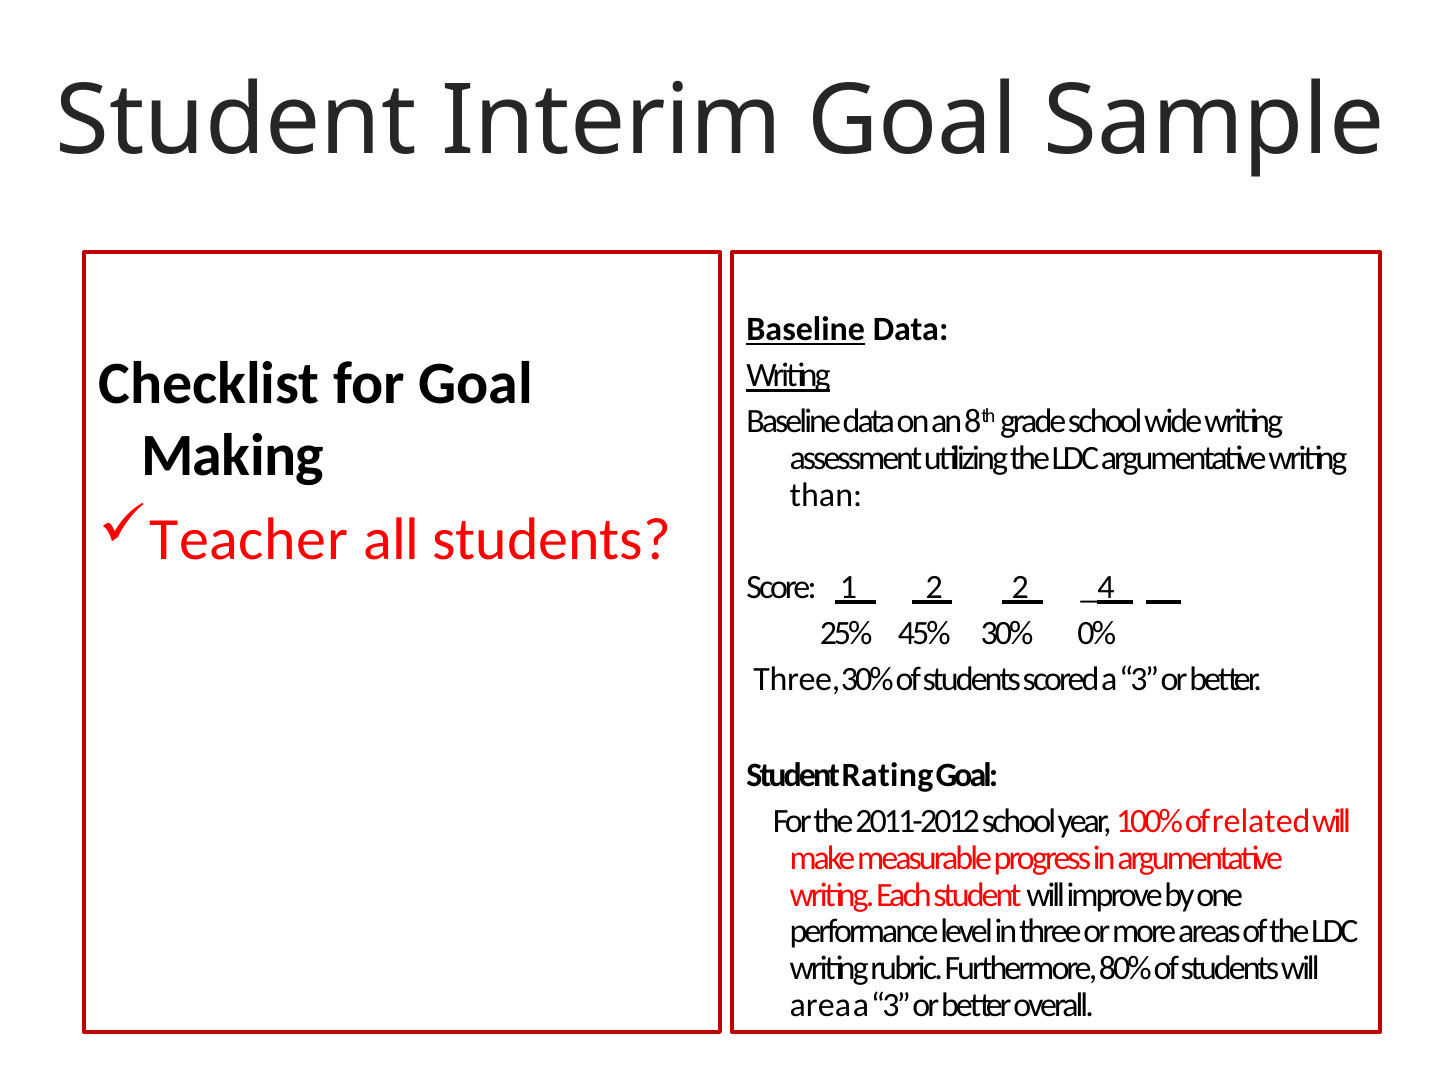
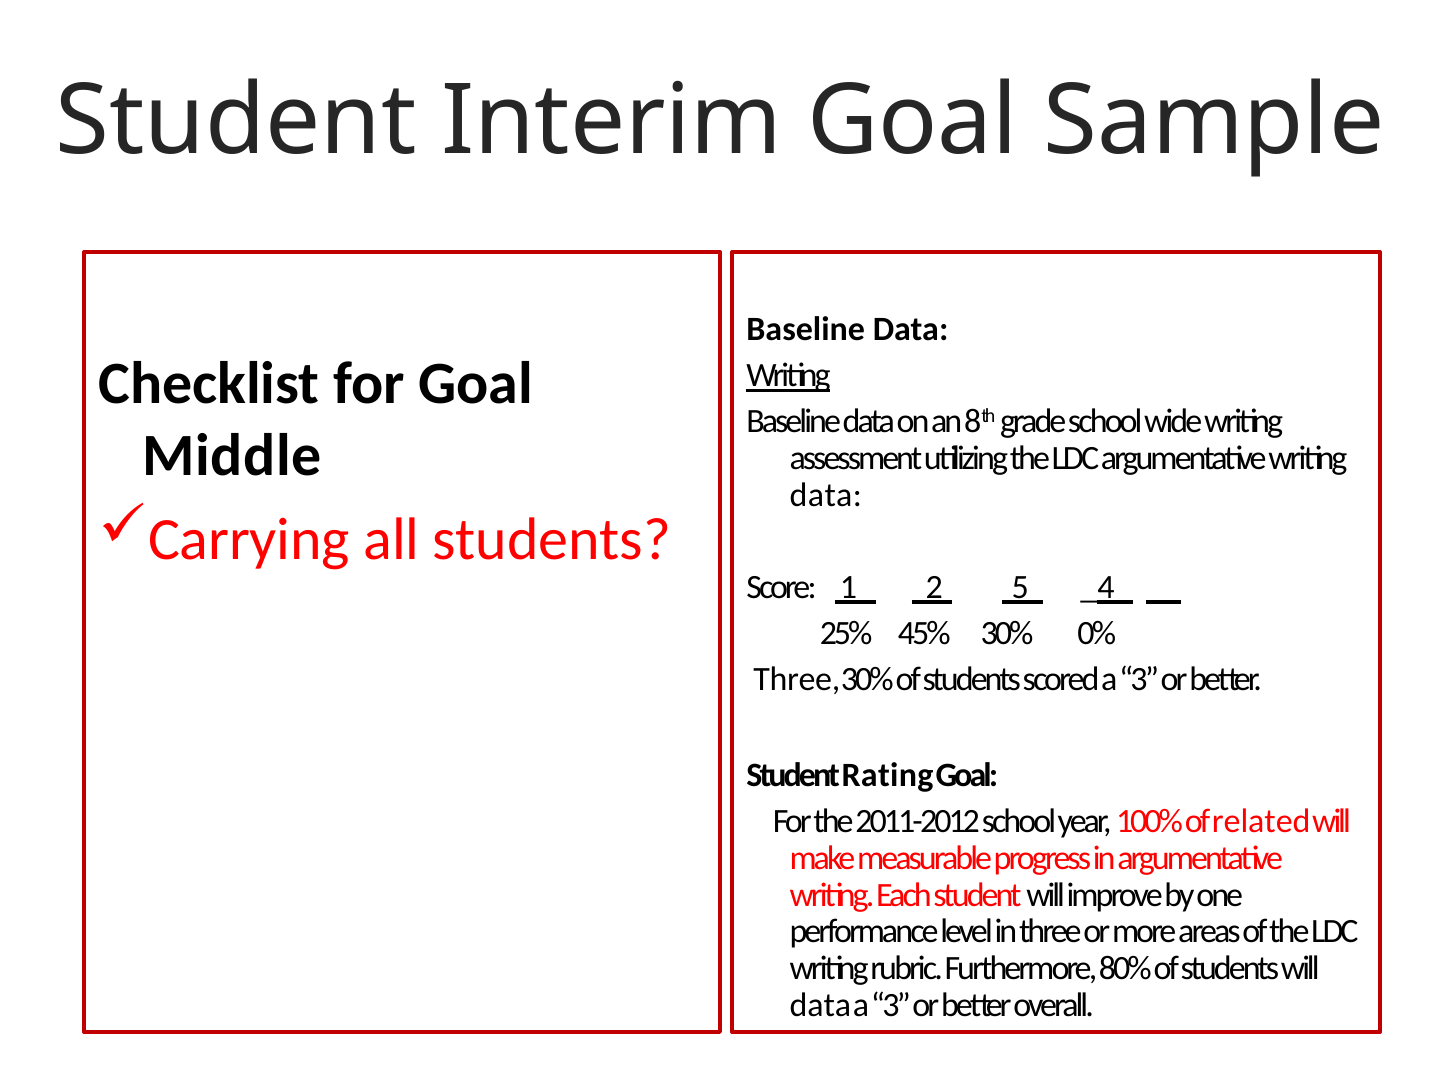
Baseline underline: present -> none (806, 330)
Making: Making -> Middle (232, 455)
than: than -> data (826, 495)
Teacher: Teacher -> Carrying (249, 539)
2 2: 2 -> 5 (1020, 587)
area: area -> data (820, 1005)
